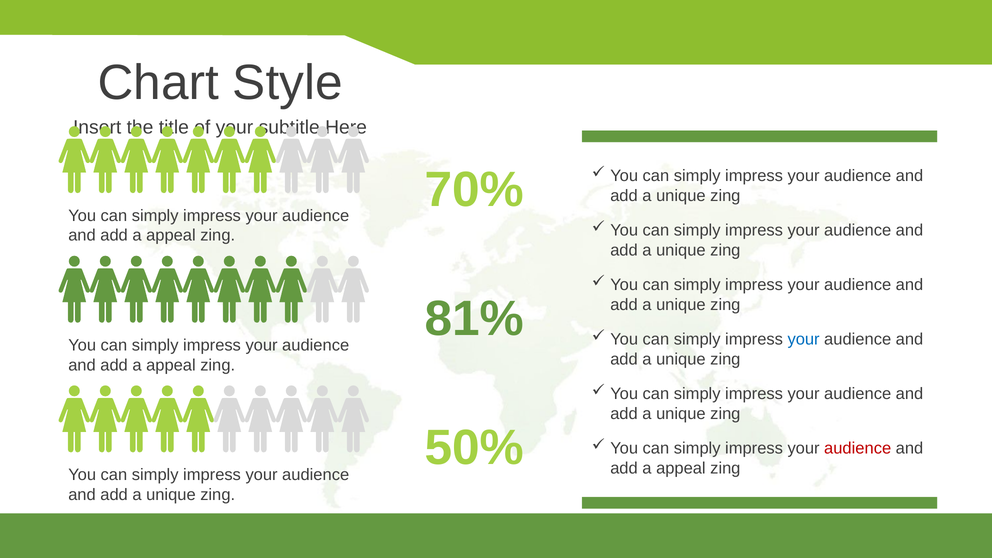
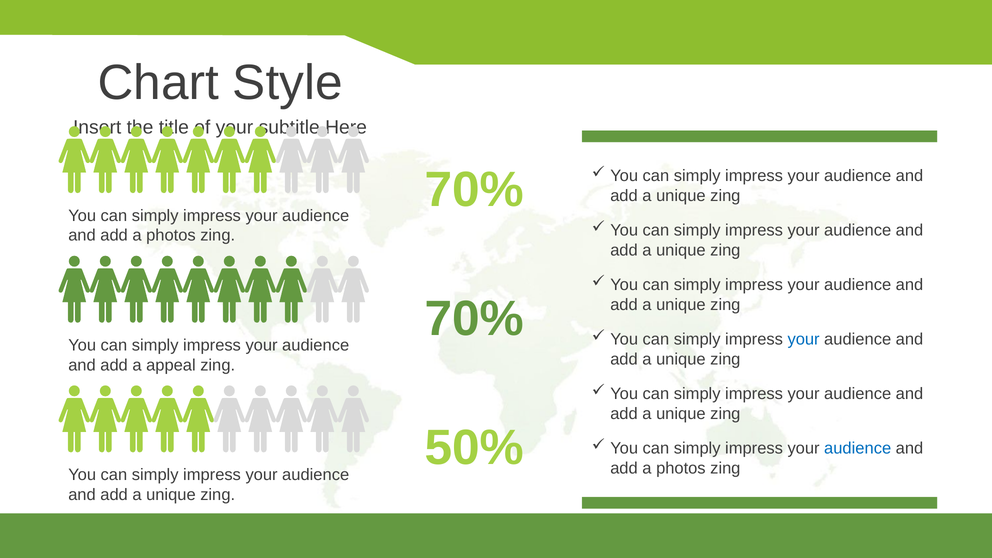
appeal: appeal -> photos (171, 235)
81%: 81% -> 70% (474, 319)
audience colour: red -> blue (858, 448)
appeal: appeal -> photos (681, 468)
